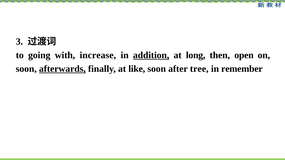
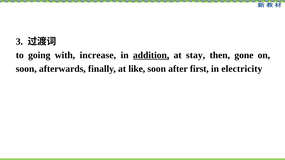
long: long -> stay (196, 55)
open: open -> gone (244, 55)
afterwards underline: present -> none (62, 69)
tree: tree -> first (199, 69)
remember: remember -> electricity (242, 69)
